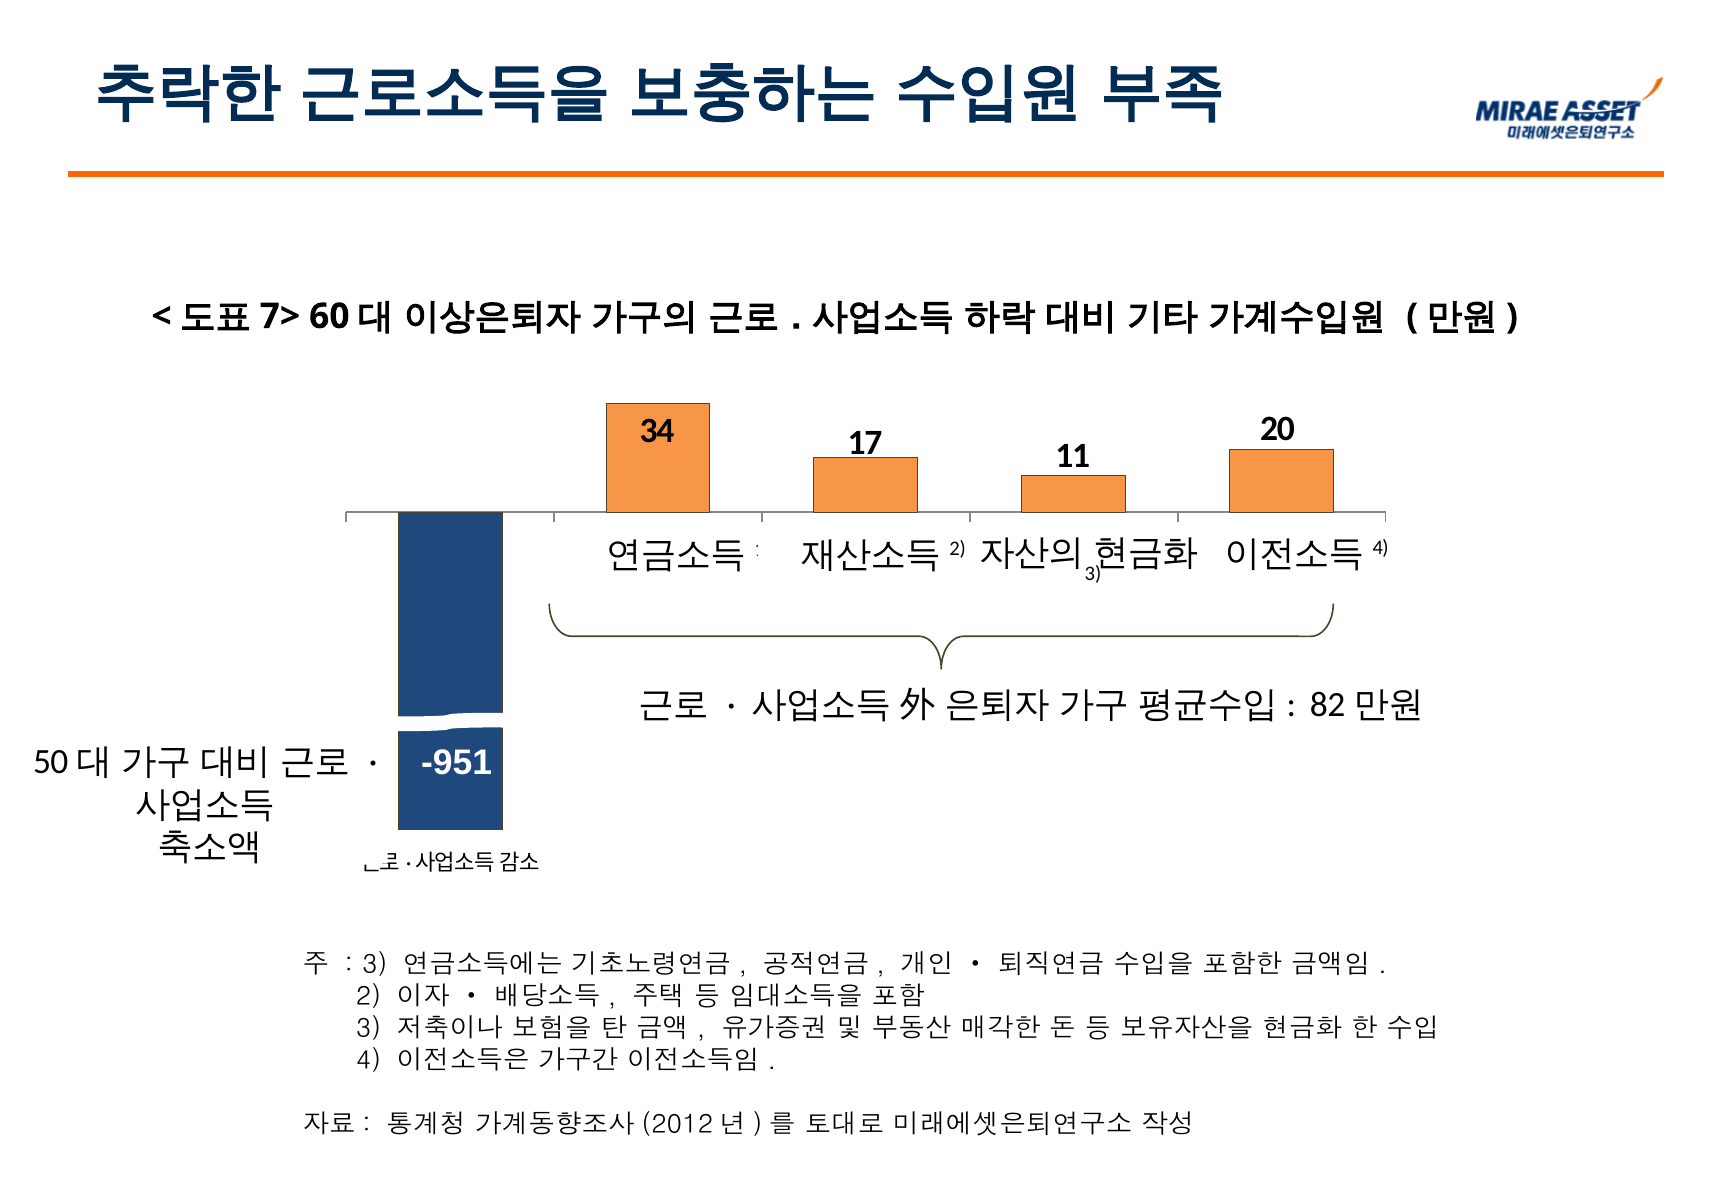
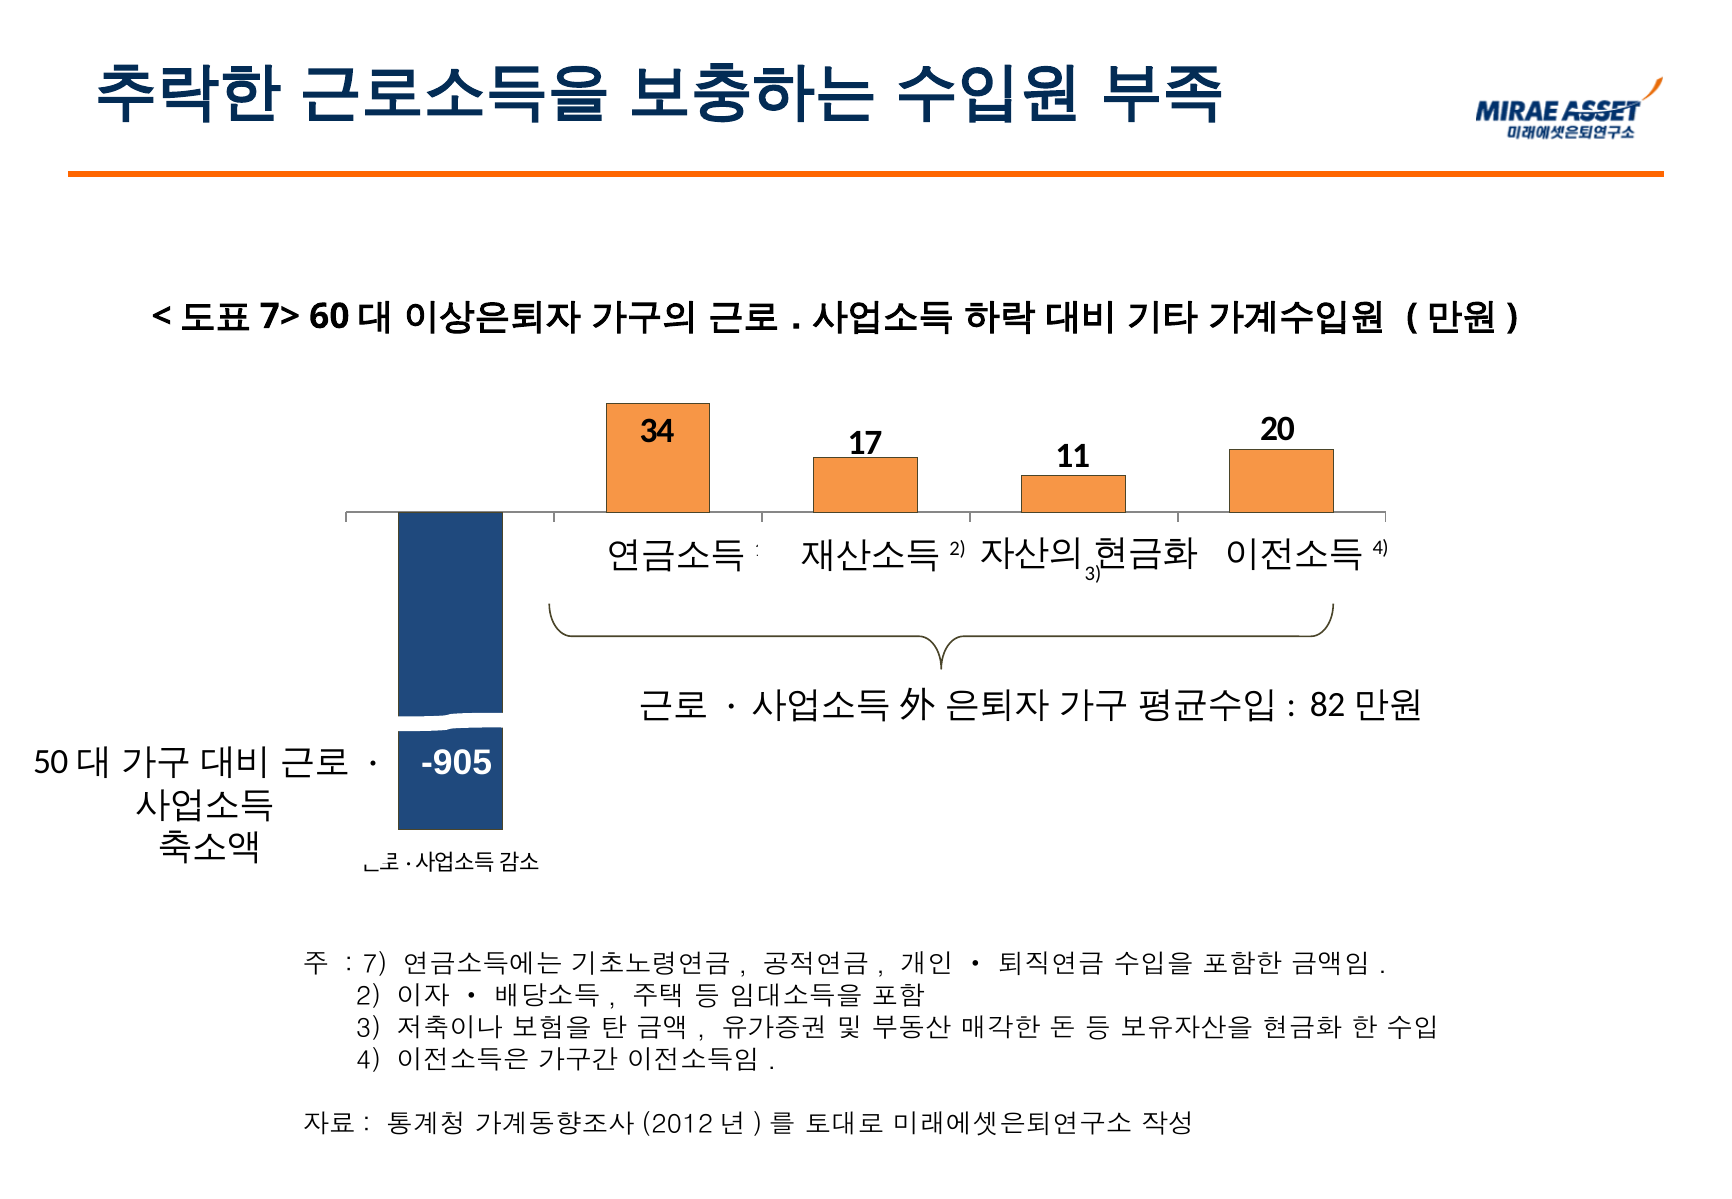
-951: -951 -> -905 (457, 763)
3: 3 -> 7 (375, 965)
